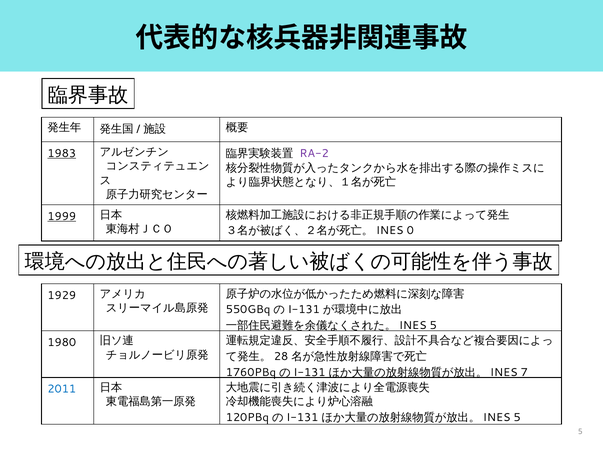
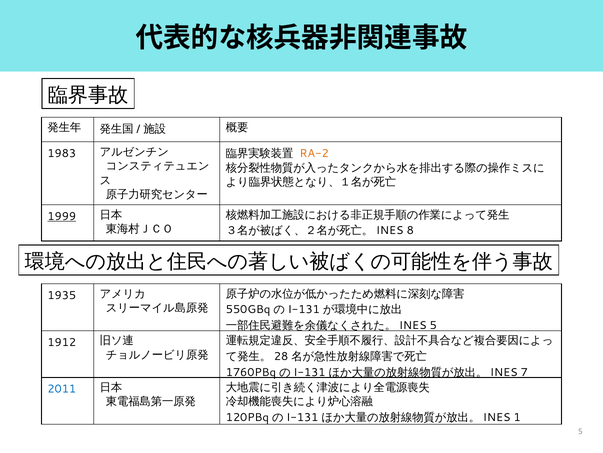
1983 underline: present -> none (62, 153)
RA-2 colour: purple -> orange (314, 153)
0: 0 -> 8 (410, 230)
1929: 1929 -> 1935 (62, 295)
1980: 1980 -> 1912 (62, 342)
5: 5 -> 1 (517, 417)
